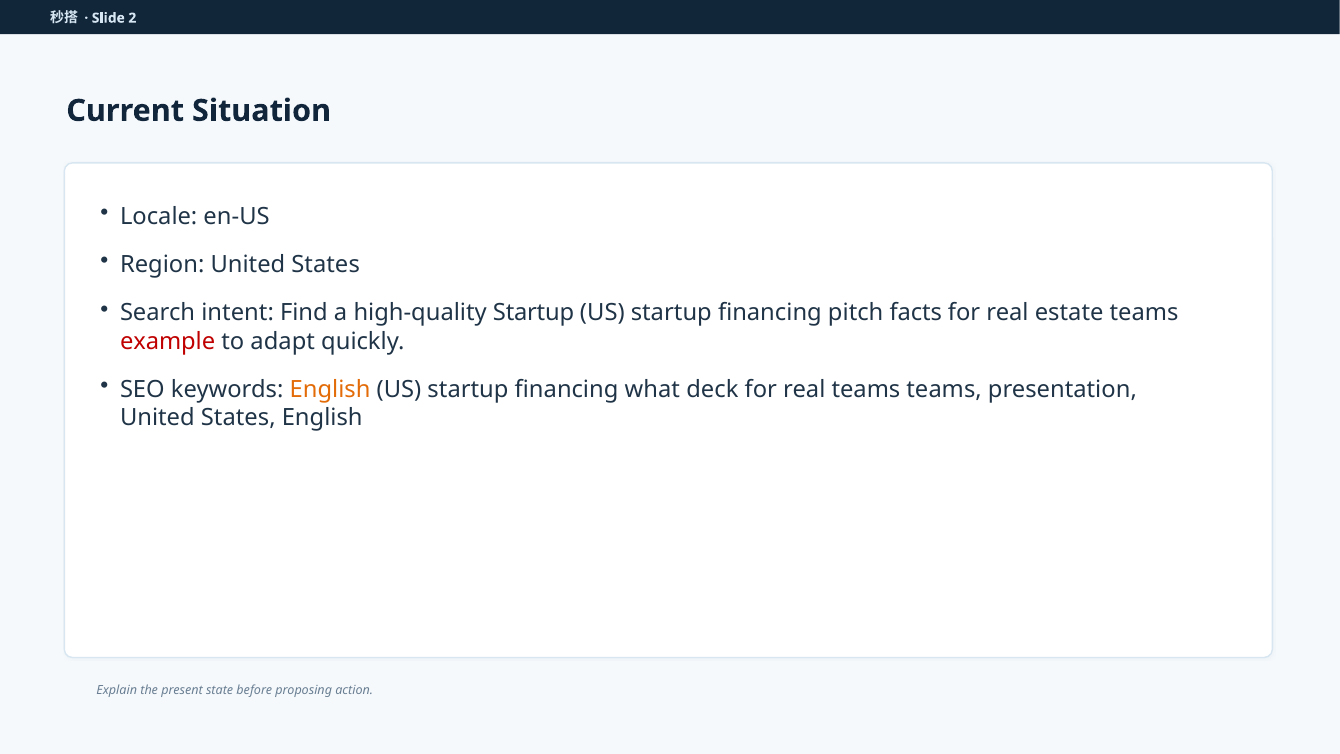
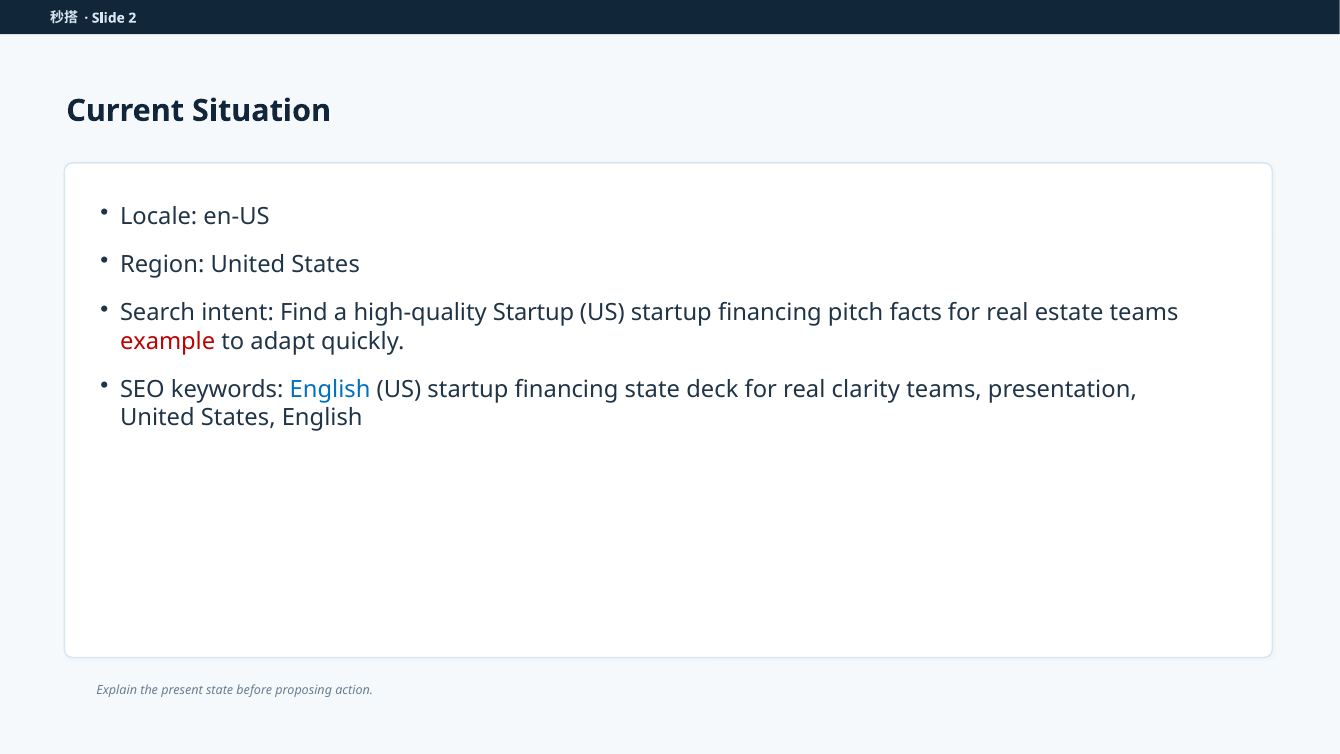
English colour: orange -> blue (330, 389)
financing what: what -> state (652, 389)
real teams: teams -> clarity (866, 389)
